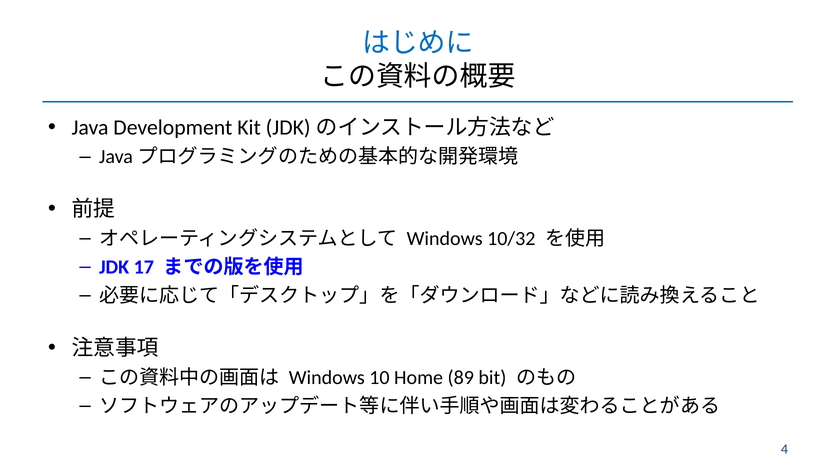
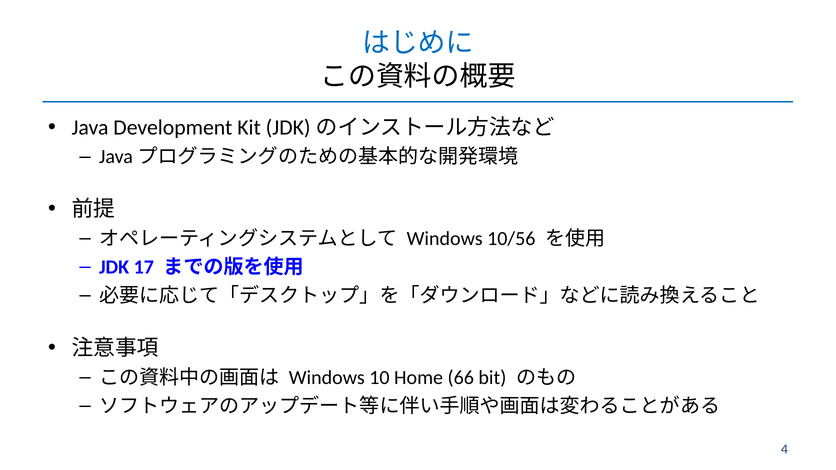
10/32: 10/32 -> 10/56 (511, 239)
89: 89 -> 66 (461, 378)
